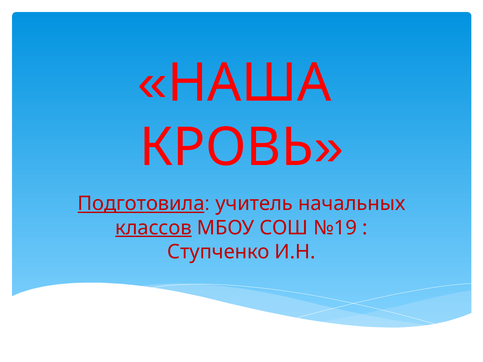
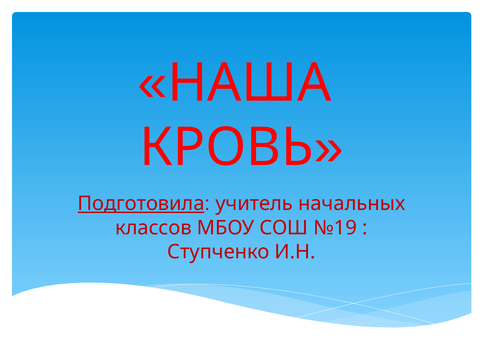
классов underline: present -> none (153, 228)
